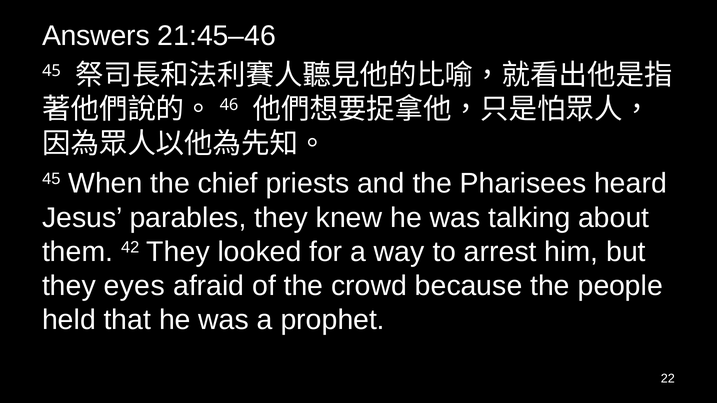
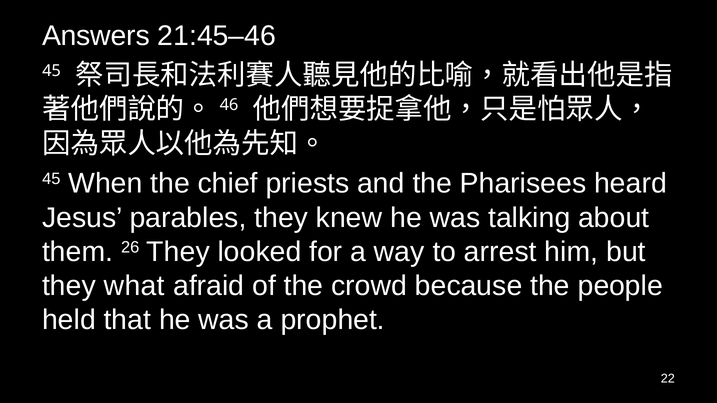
42: 42 -> 26 (130, 247)
eyes: eyes -> what (134, 286)
